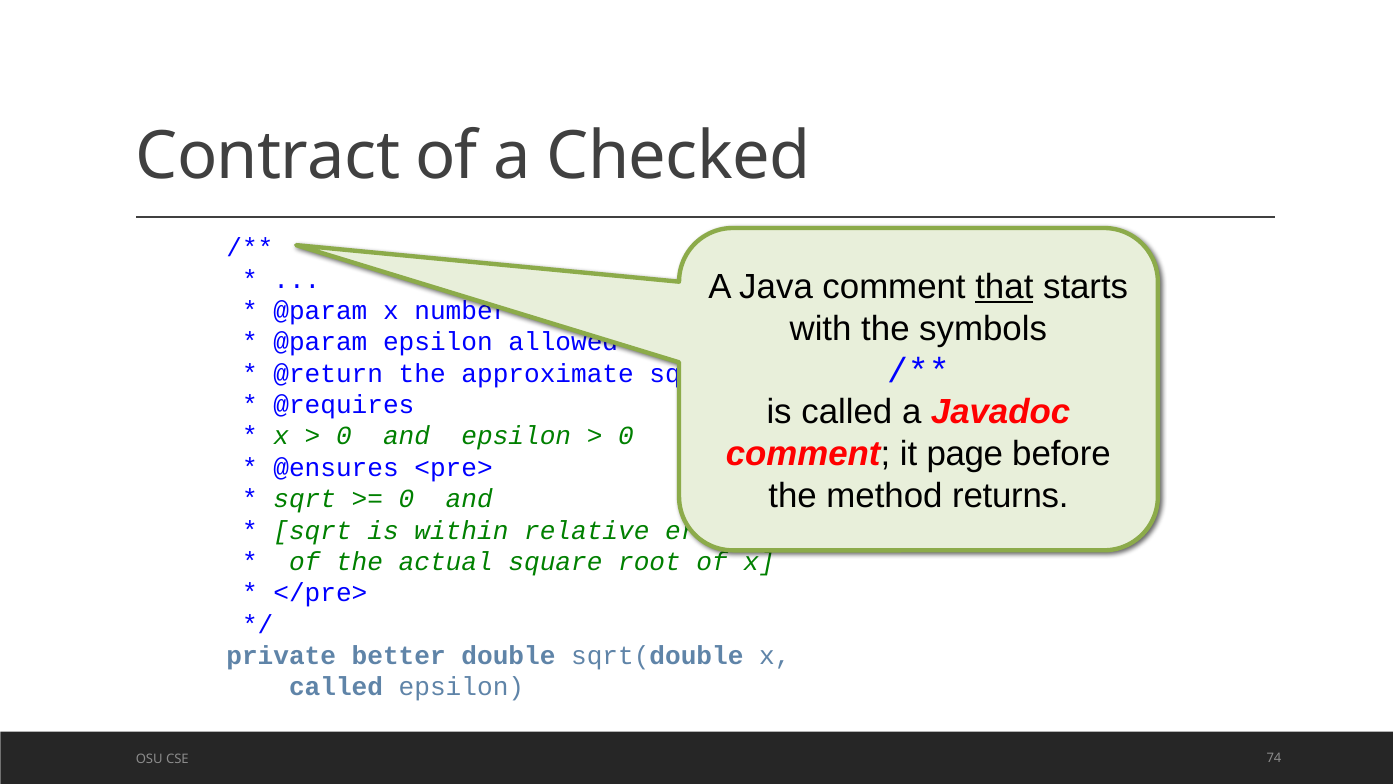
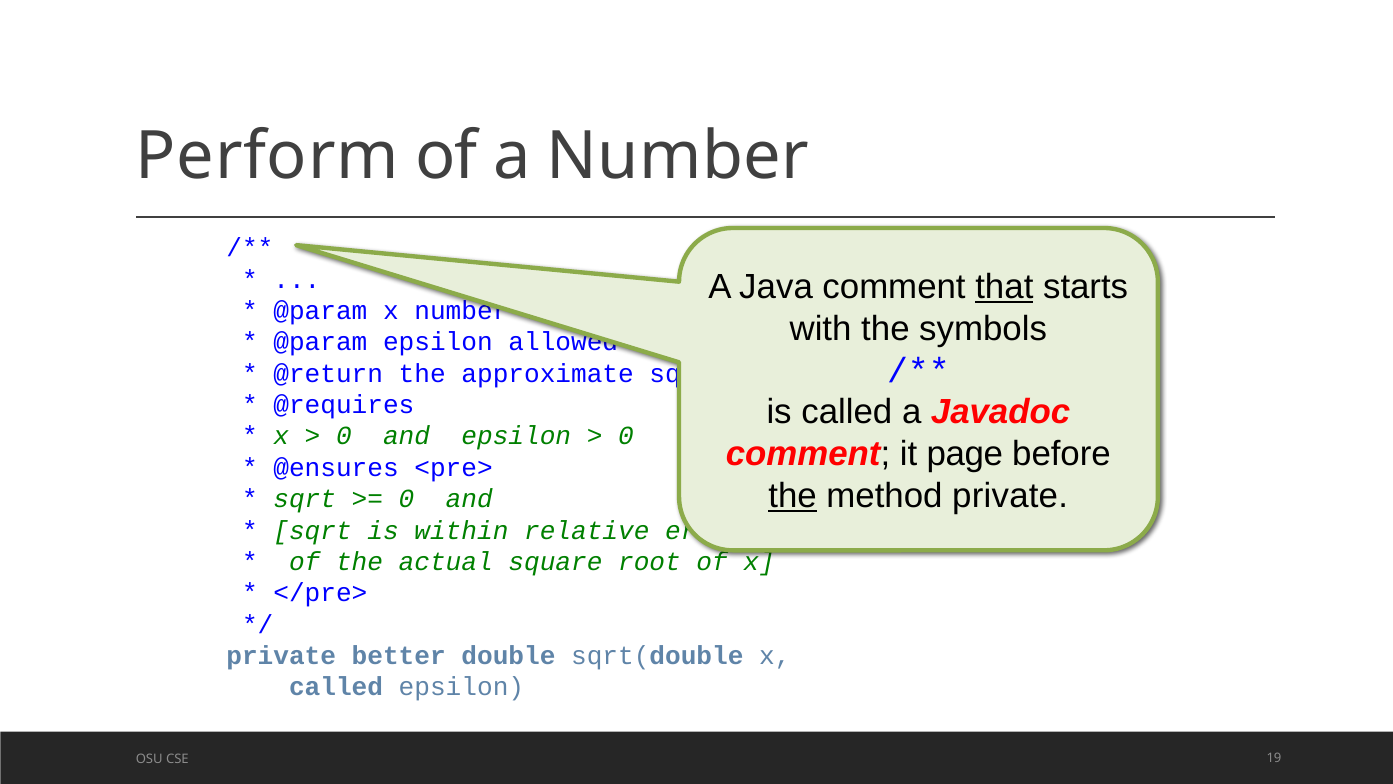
Contract: Contract -> Perform (267, 157)
a Checked: Checked -> Number (678, 157)
the underline: none -> present (793, 496)
method returns: returns -> private (1010, 496)
74: 74 -> 19 (1274, 757)
